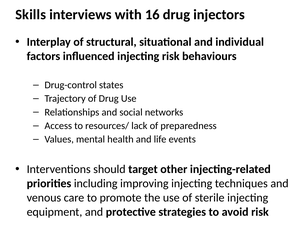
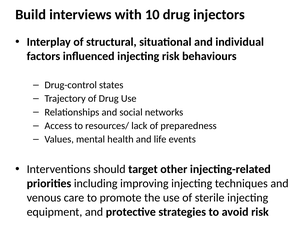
Skills: Skills -> Build (31, 15)
16: 16 -> 10 (152, 15)
